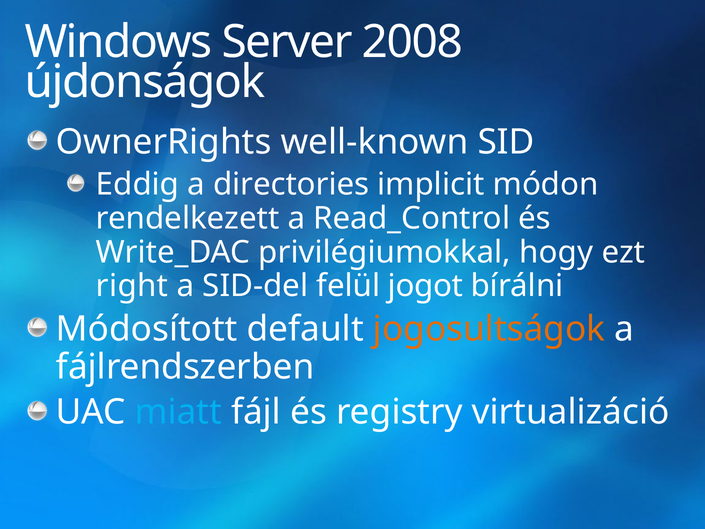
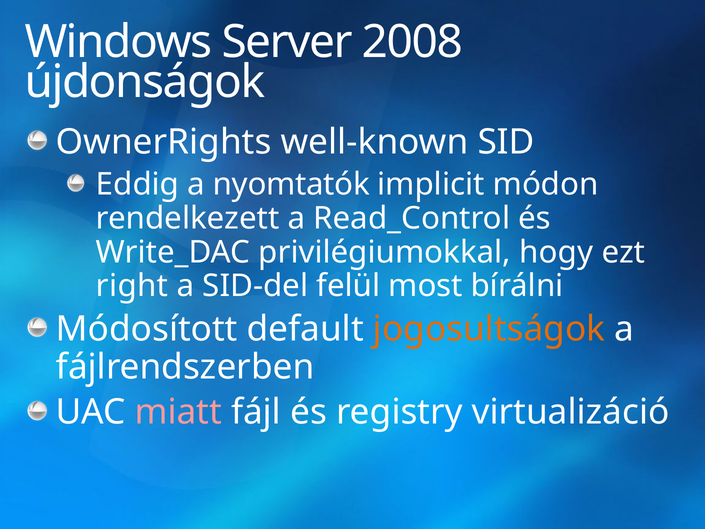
directories: directories -> nyomtatók (291, 184)
jogot: jogot -> most (426, 286)
miatt colour: light blue -> pink (178, 412)
